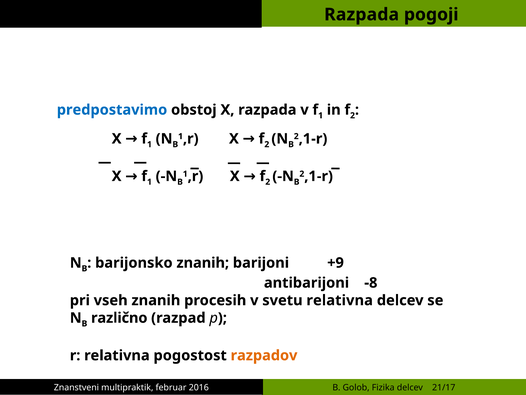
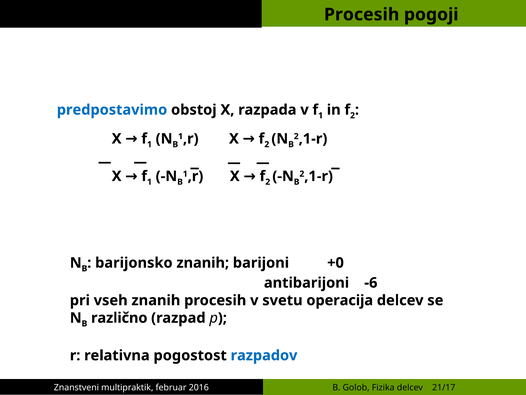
Razpada: Razpada -> Procesih (362, 15)
+9: +9 -> +0 (335, 263)
-8: -8 -> -6 (371, 282)
svetu relativna: relativna -> operacija (340, 300)
razpadov colour: orange -> blue (264, 355)
